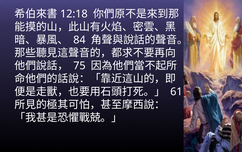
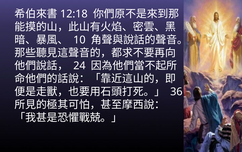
84: 84 -> 10 (79, 40)
75: 75 -> 24 (79, 65)
61: 61 -> 36 (176, 91)
